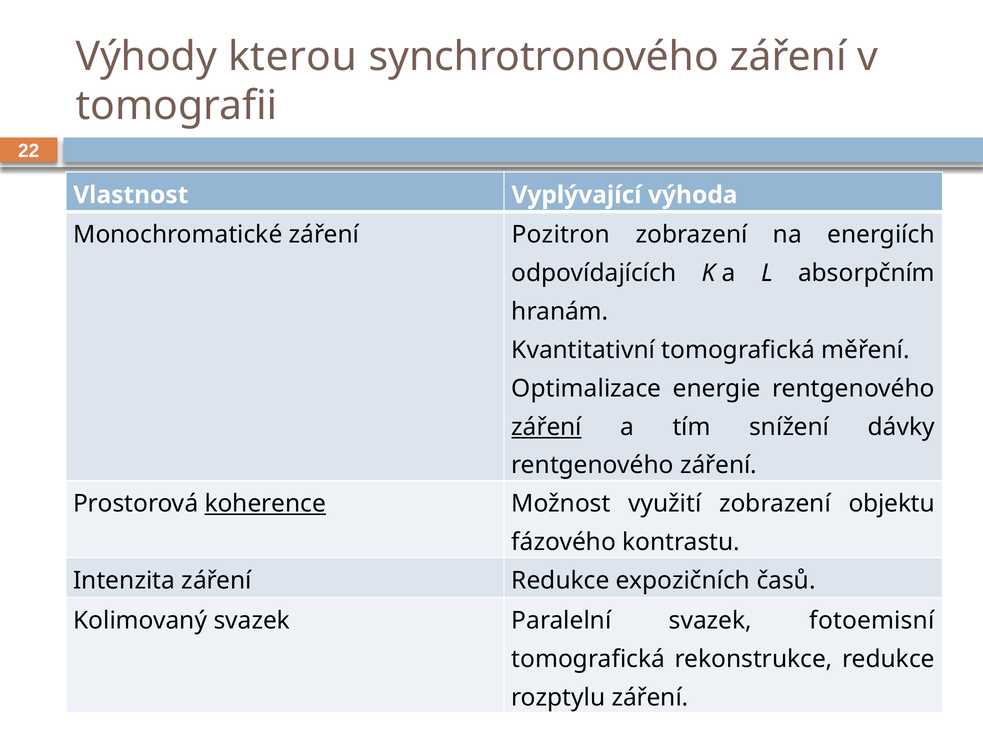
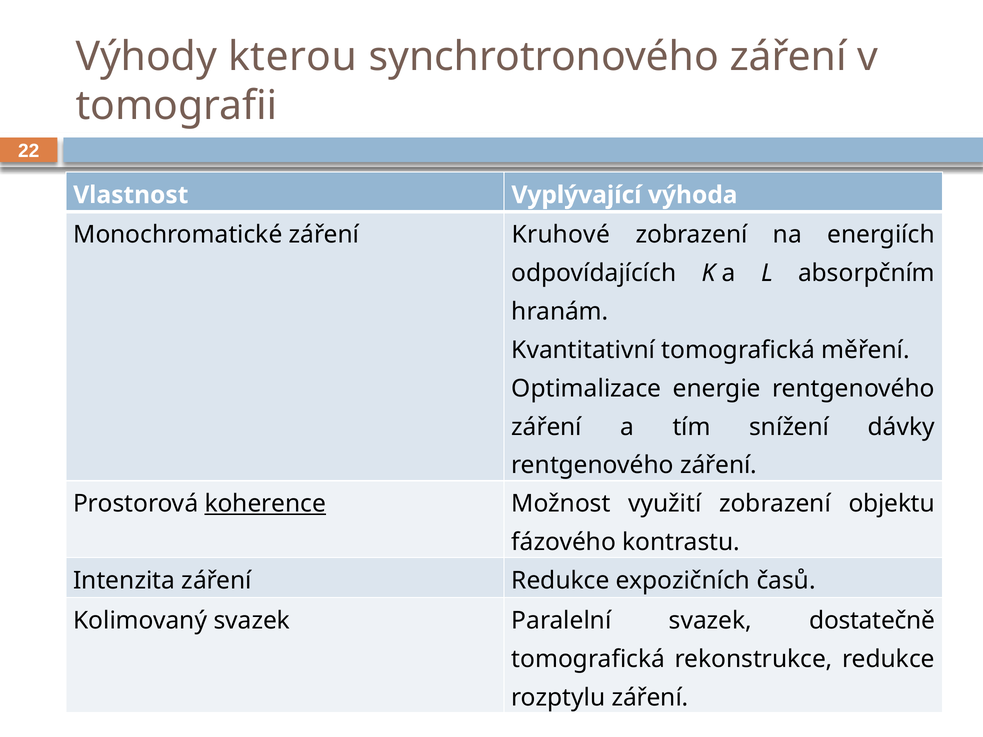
Pozitron: Pozitron -> Kruhové (561, 235)
záření underline: present -> none (547, 427)
fotoemisní: fotoemisní -> dostatečně (872, 621)
